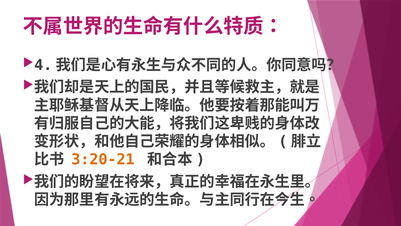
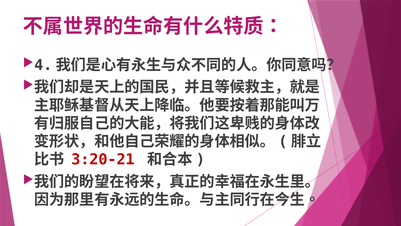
3:20-21 colour: orange -> red (103, 159)
